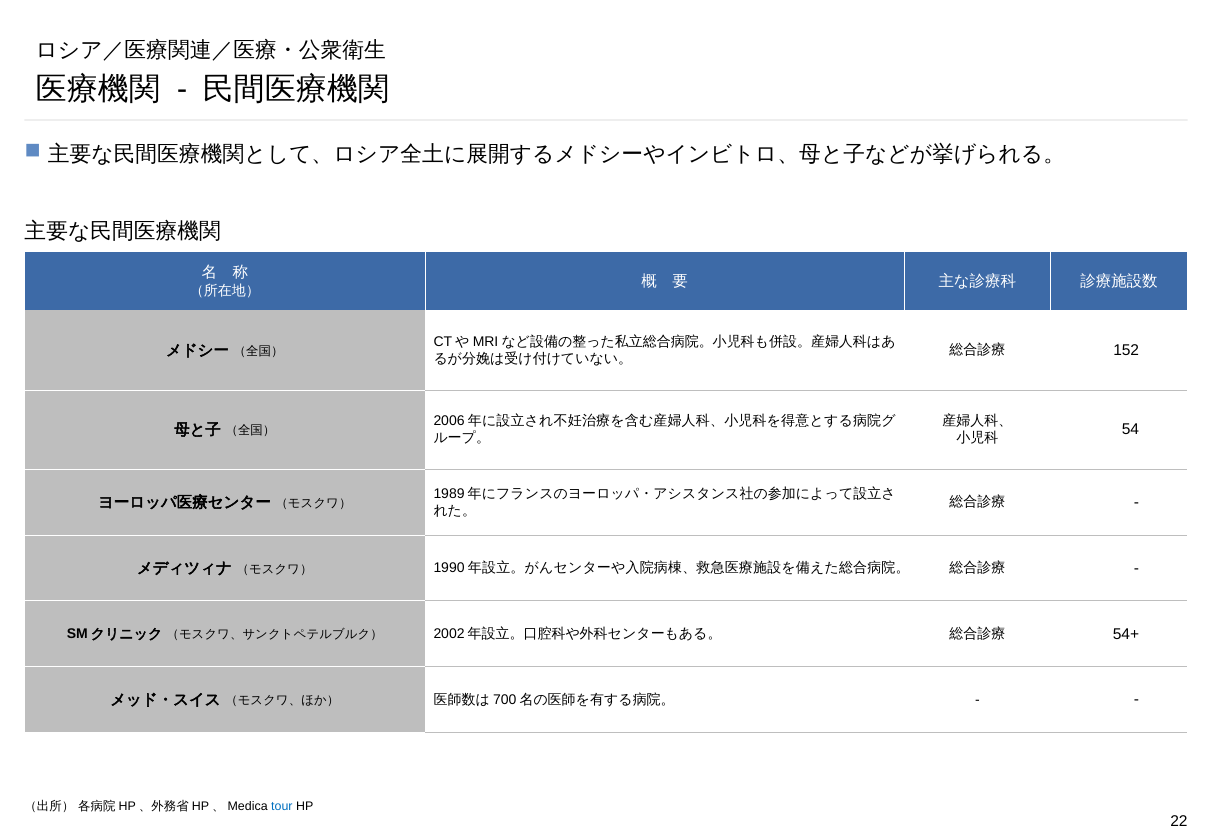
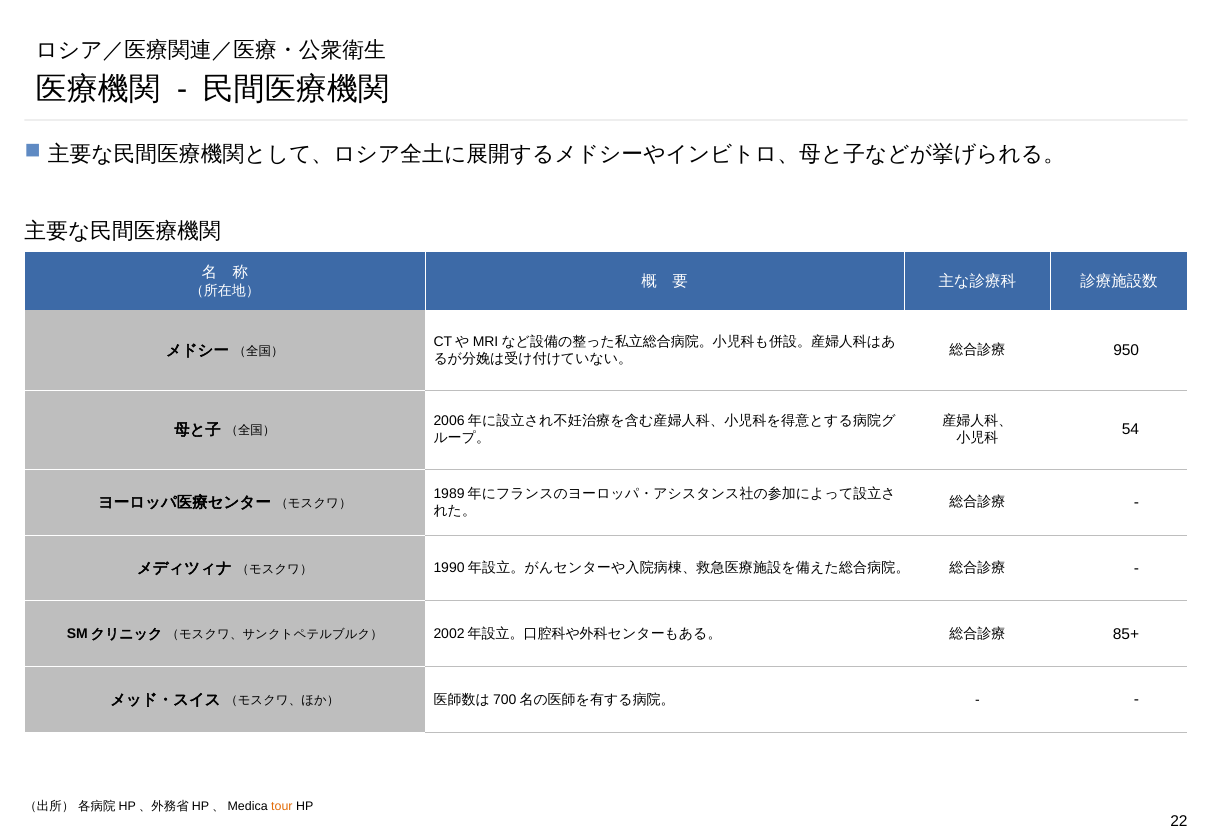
152: 152 -> 950 (1126, 350)
54+: 54+ -> 85+ (1126, 634)
tour colour: blue -> orange (282, 807)
